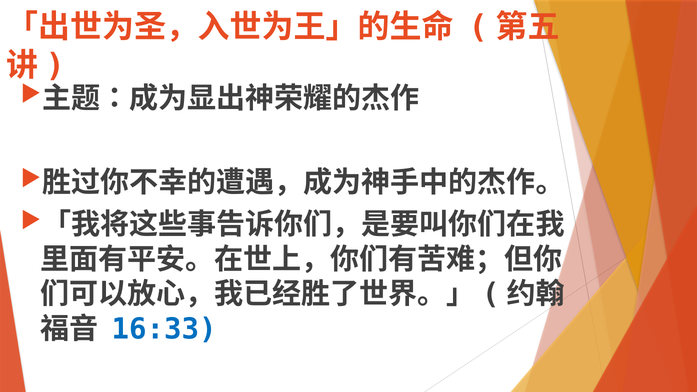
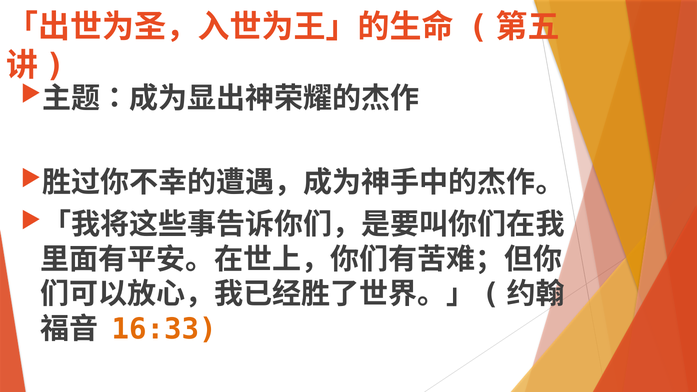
16:33 colour: blue -> orange (164, 329)
